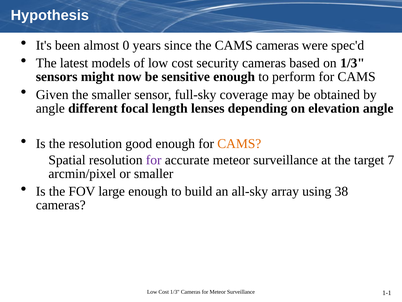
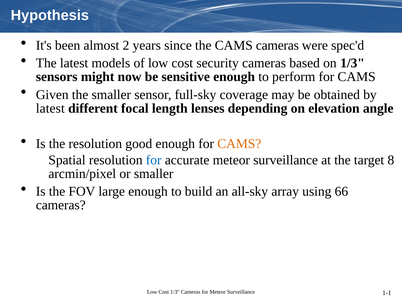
0: 0 -> 2 (126, 45)
angle: angle -> latest (50, 108)
for colour: purple -> blue (154, 160)
7: 7 -> 8 (391, 160)
38: 38 -> 66 (341, 191)
